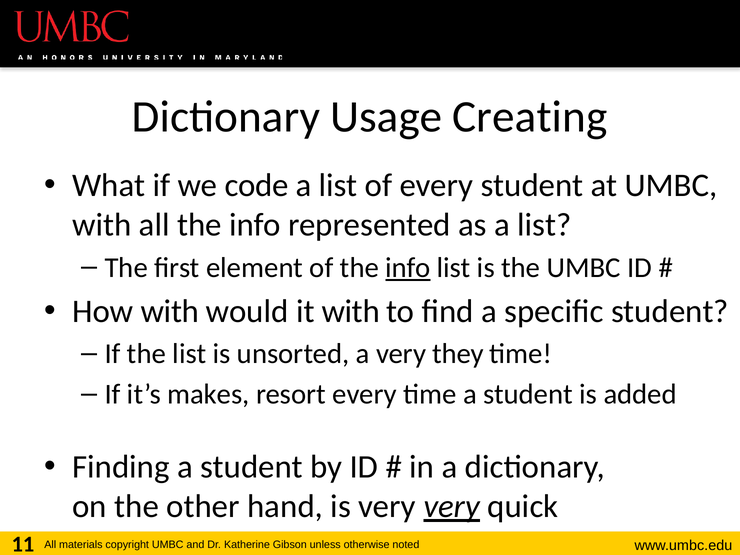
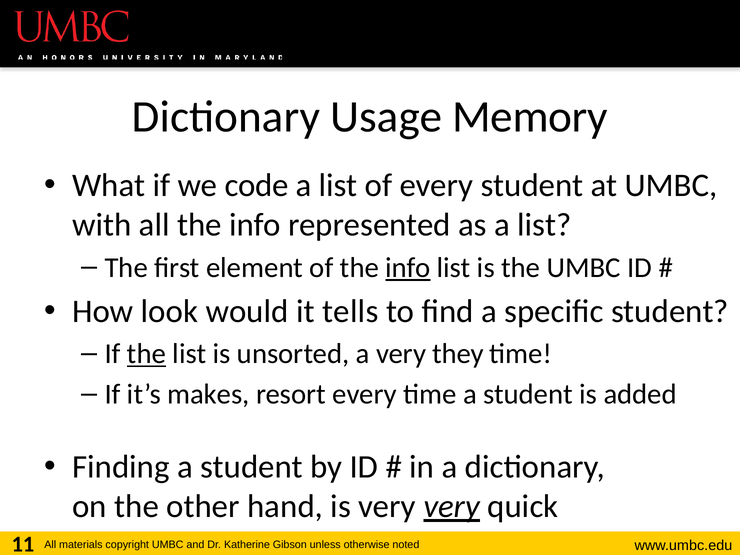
Creating: Creating -> Memory (530, 117)
How with: with -> look (170, 311)
it with: with -> tells (350, 311)
the underline: none -> present (146, 354)
